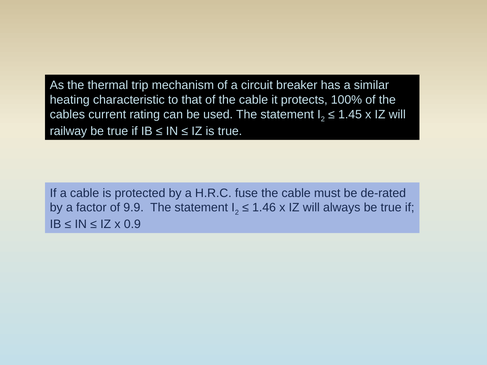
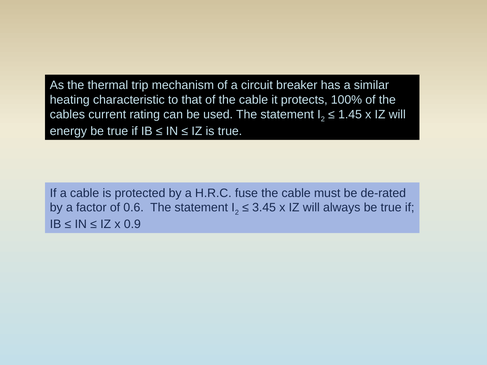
railway: railway -> energy (68, 131)
9.9: 9.9 -> 0.6 (134, 208)
1.46: 1.46 -> 3.45 (264, 208)
